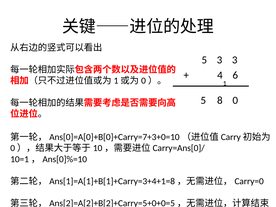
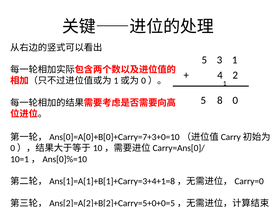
3 3: 3 -> 1 (235, 60)
6: 6 -> 2 (235, 75)
